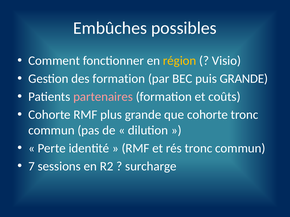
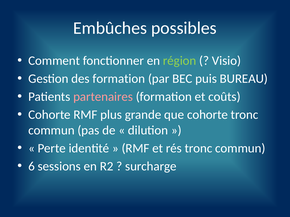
région colour: yellow -> light green (180, 61)
puis GRANDE: GRANDE -> BUREAU (244, 79)
7: 7 -> 6 (32, 167)
